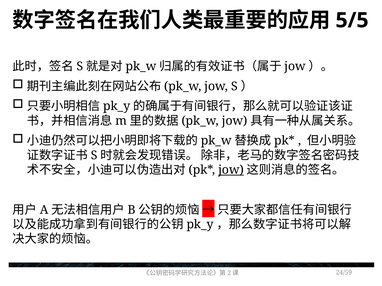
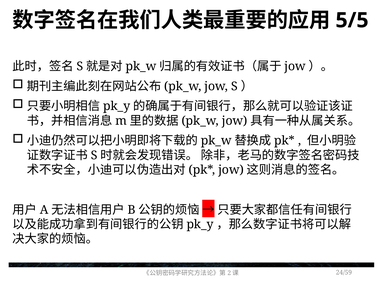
jow underline: present -> none (231, 170)
